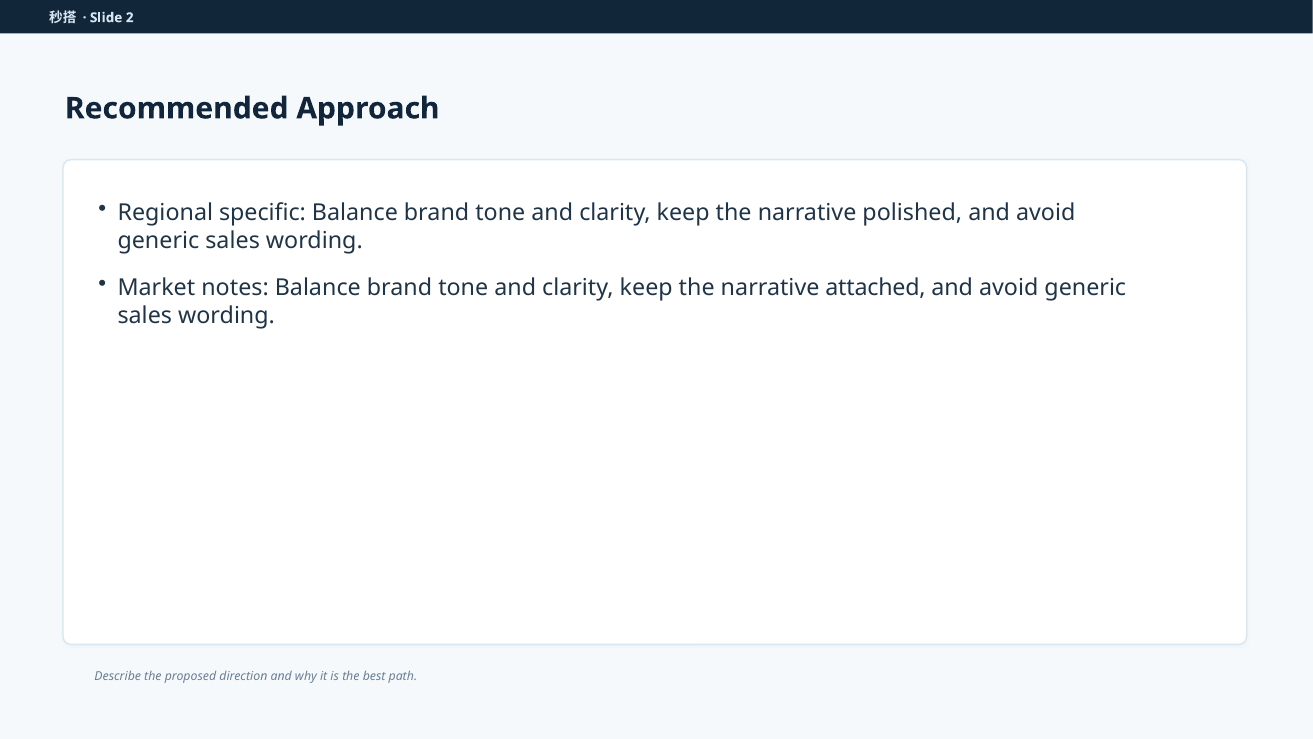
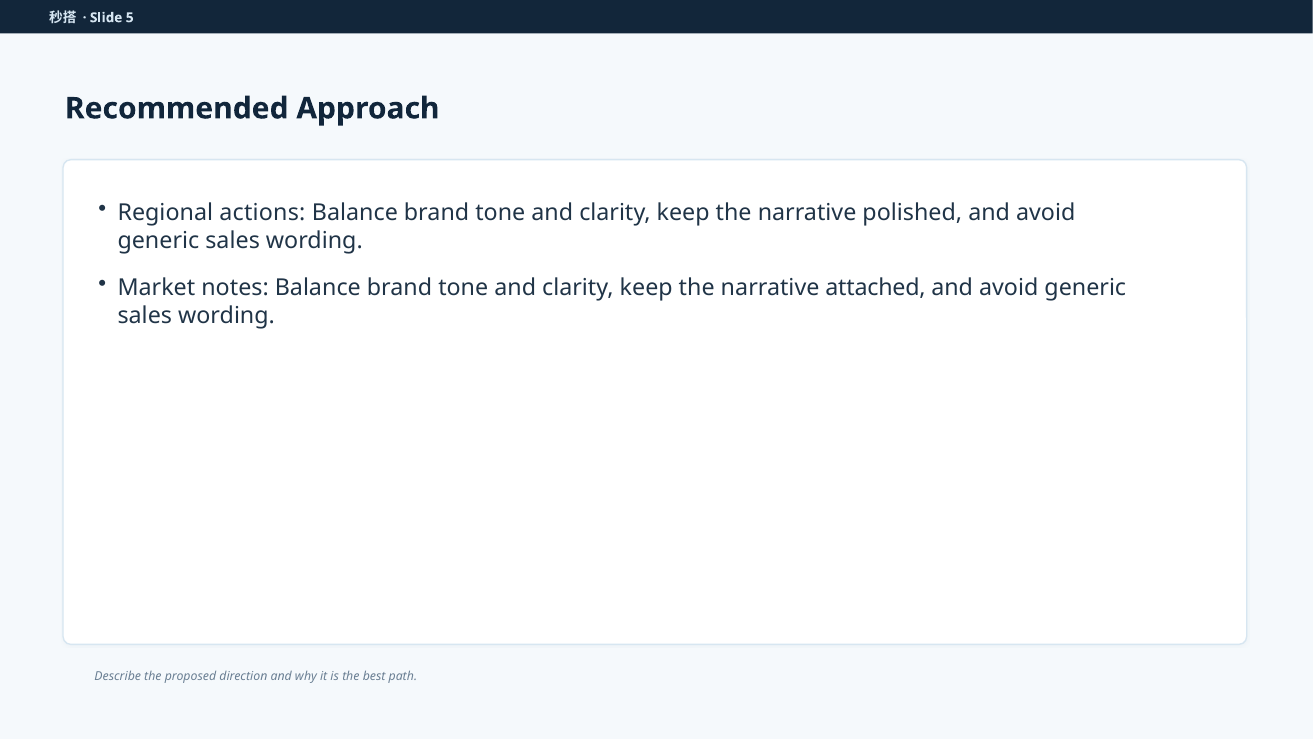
2: 2 -> 5 (130, 18)
specific: specific -> actions (262, 212)
